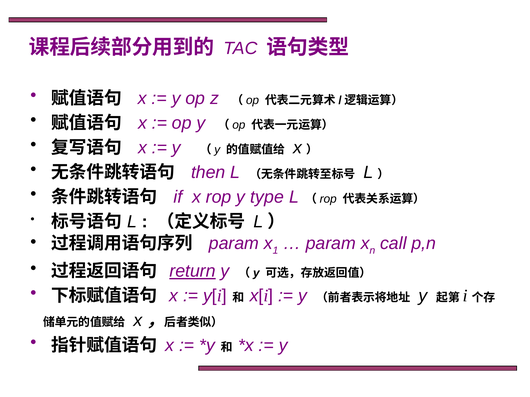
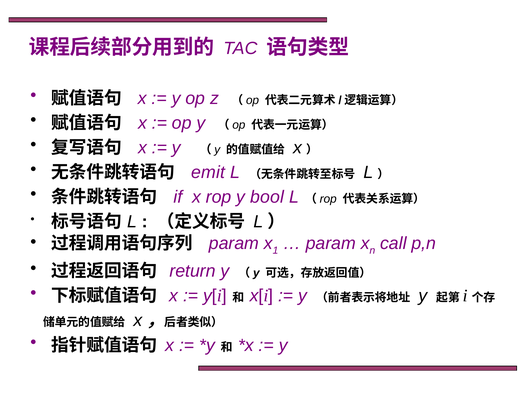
then: then -> emit (208, 173)
type: type -> bool (267, 197)
return underline: present -> none (193, 271)
